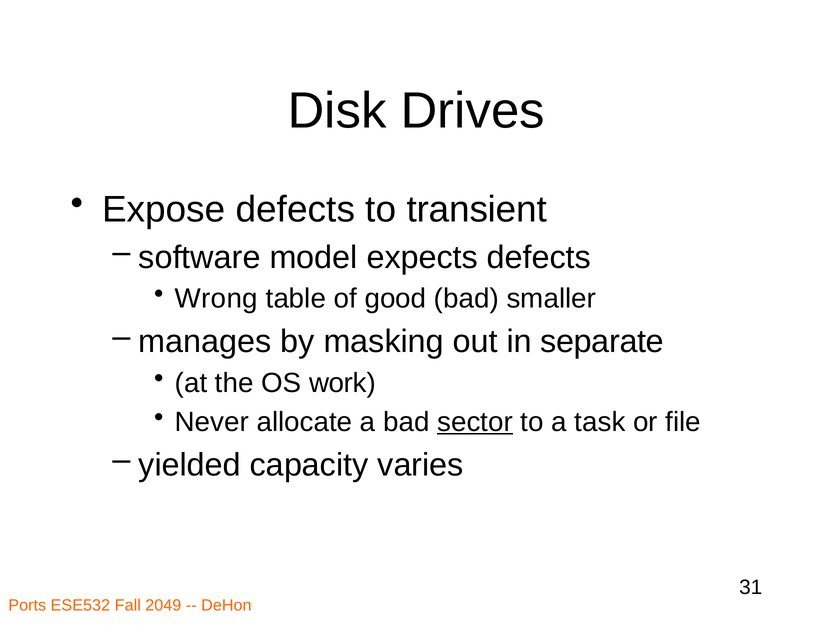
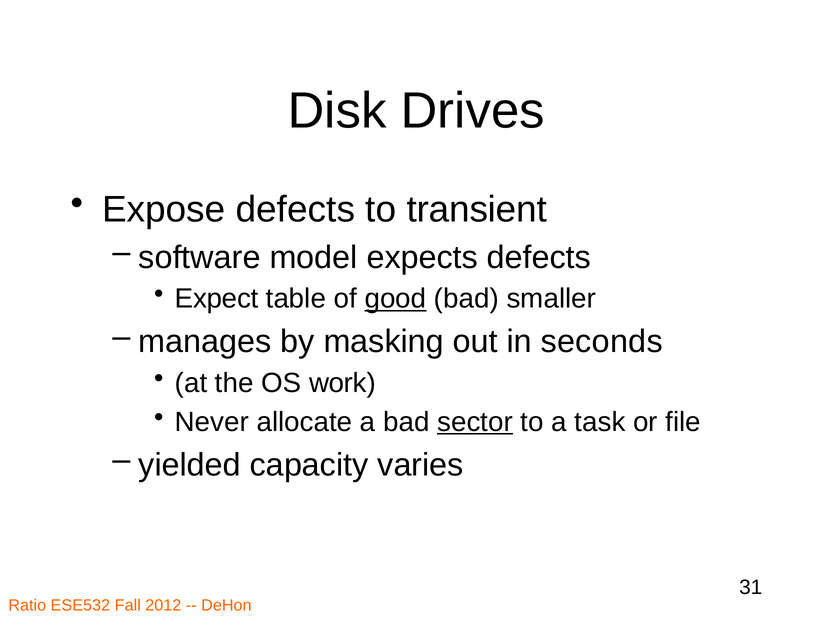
Wrong: Wrong -> Expect (217, 299)
good underline: none -> present (395, 299)
separate: separate -> seconds (602, 342)
Ports: Ports -> Ratio (27, 605)
2049: 2049 -> 2012 (163, 605)
